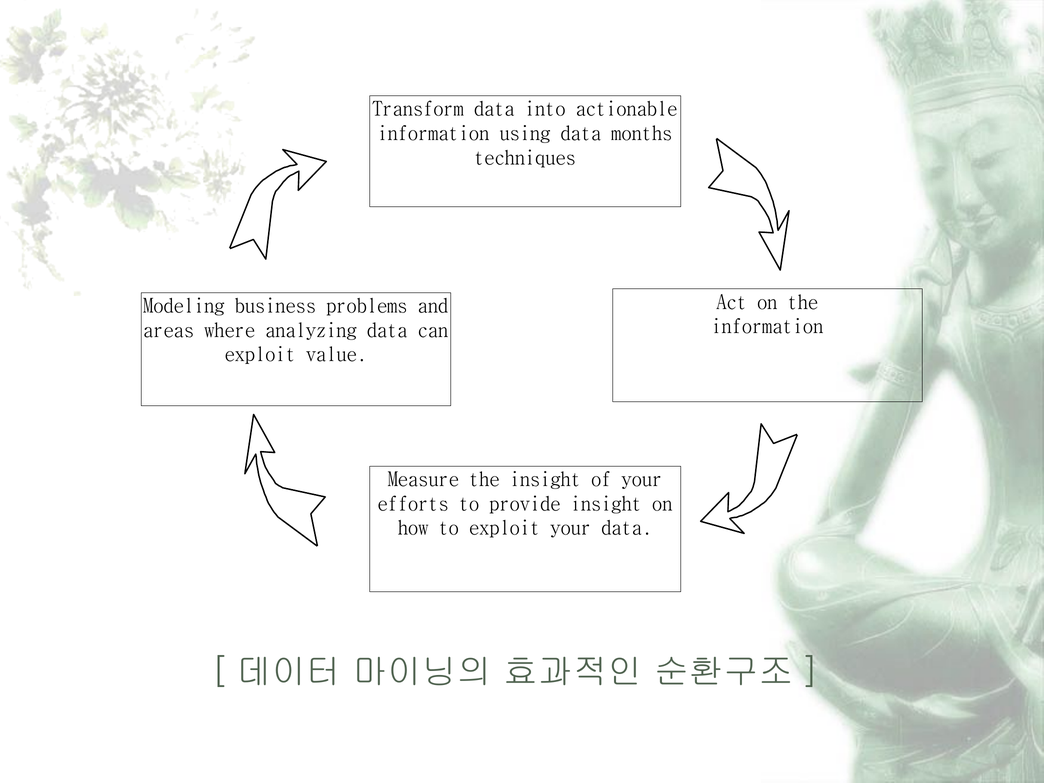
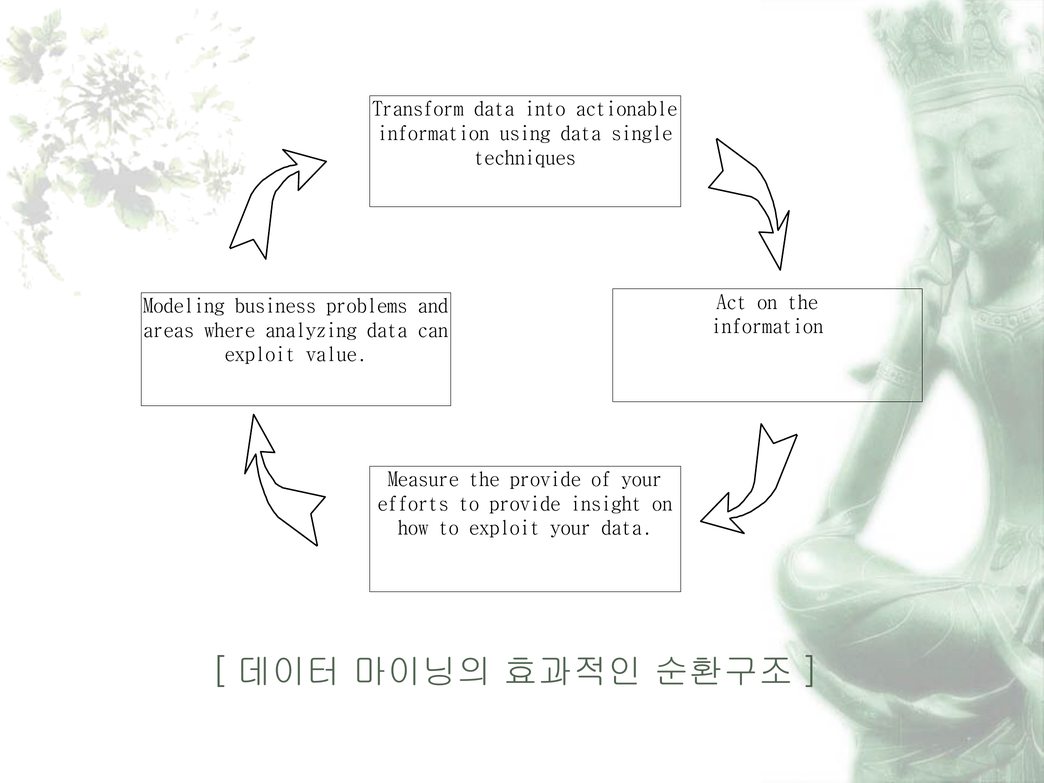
months: months -> single (642, 134)
the insight: insight -> provide (545, 479)
